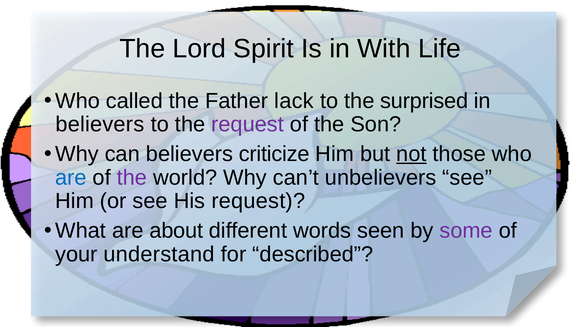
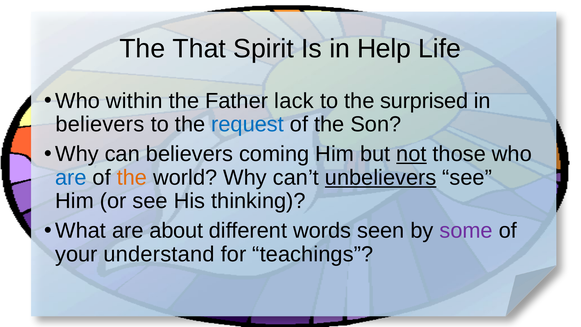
Lord: Lord -> That (199, 49)
With: With -> Help (384, 49)
called: called -> within (134, 101)
request colour: purple -> blue (248, 124)
criticize: criticize -> coming (274, 154)
the colour: purple -> orange (132, 177)
unbelievers underline: none -> present (381, 177)
His request: request -> thinking (258, 201)
described: described -> teachings (313, 254)
